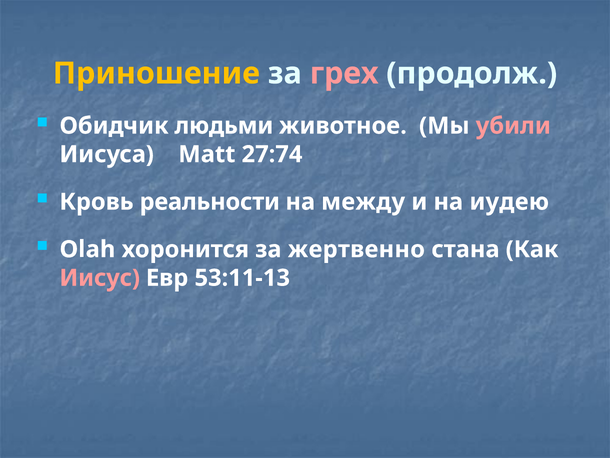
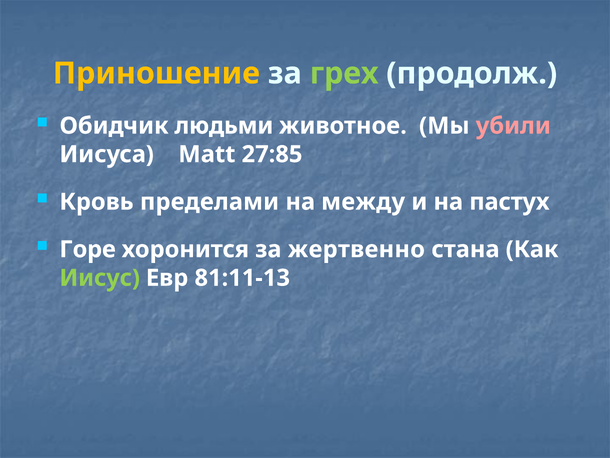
грех colour: pink -> light green (344, 73)
27:74: 27:74 -> 27:85 (272, 154)
реальности: реальности -> пределами (210, 202)
иудею: иудею -> пастух (509, 202)
Olah: Olah -> Горе (88, 249)
Иисус colour: pink -> light green (100, 278)
53:11-13: 53:11-13 -> 81:11-13 (242, 278)
